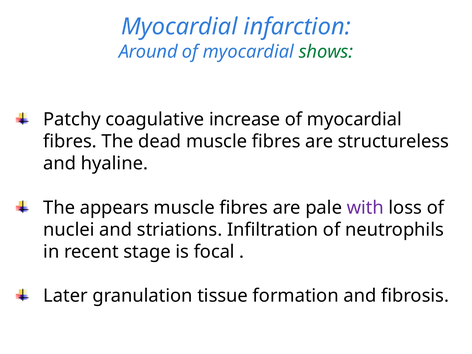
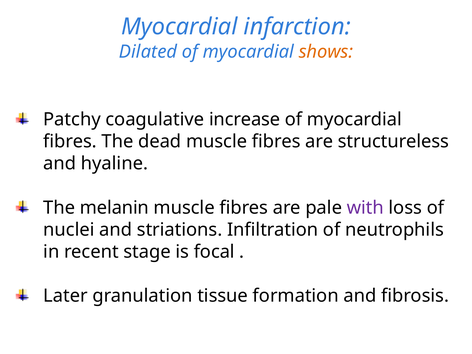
Around: Around -> Dilated (148, 52)
shows colour: green -> orange (326, 52)
appears: appears -> melanin (114, 208)
